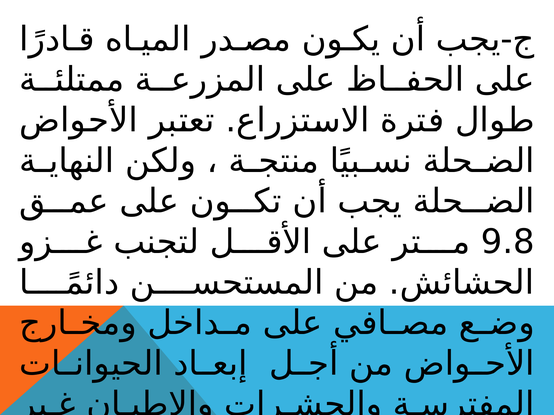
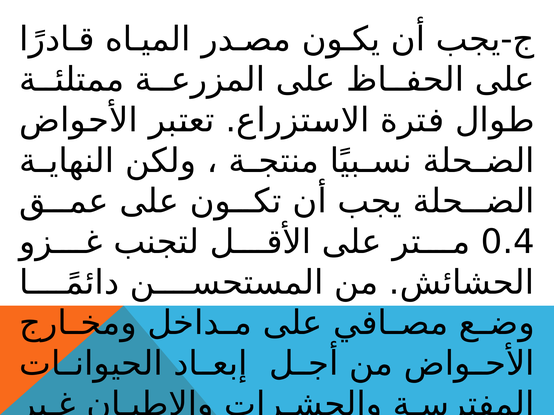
9.8: 9.8 -> 0.4 (508, 242)
